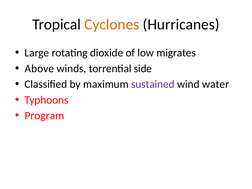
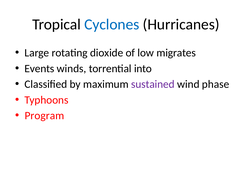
Cyclones colour: orange -> blue (112, 24)
Above: Above -> Events (39, 69)
side: side -> into (143, 69)
water: water -> phase (216, 84)
